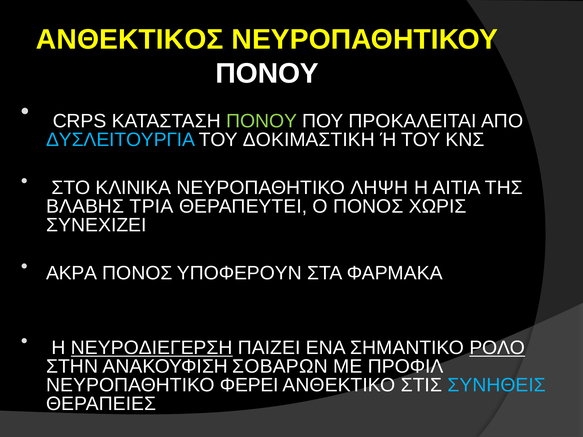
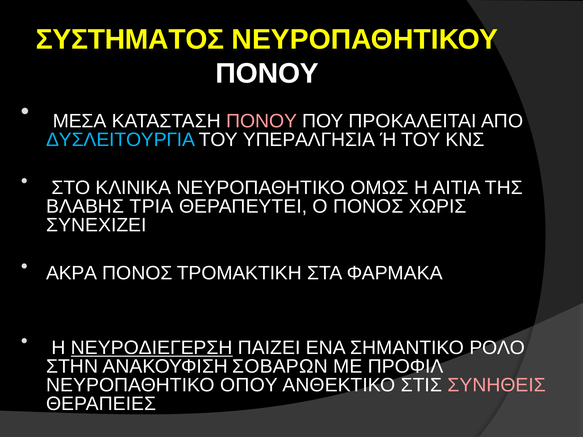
ΑΝΘΕΚΤΙΚΟΣ: ΑΝΘΕΚΤΙΚΟΣ -> ΣΥΣΤΗΜΑΤΟΣ (130, 39)
CRPS: CRPS -> ΜΕΣΑ (80, 121)
ΠΟΝΟΥ colour: light green -> pink (262, 121)
ΔΟΚΙΜΑΣΤΙΚΗ: ΔΟΚΙΜΑΣΤΙΚΗ -> ΥΠΕΡΑΛΓΗΣΙΑ (309, 140)
ΛΗΨΗ: ΛΗΨΗ -> ΟΜΩΣ (379, 188)
ΥΠΟΦΕΡΟΥΝ: ΥΠΟΦΕΡΟΥΝ -> ΤΡΟΜΑΚΤΙΚΗ (239, 273)
ΡΟΛΟ underline: present -> none (497, 348)
ΦΕΡΕΙ: ΦΕΡΕΙ -> ΟΠΟΥ (249, 385)
ΣΥΝΗΘΕΙΣ colour: light blue -> pink (497, 385)
